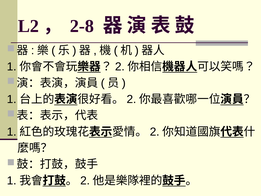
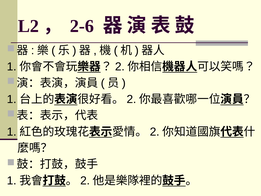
2-8: 2-8 -> 2-6 (82, 26)
